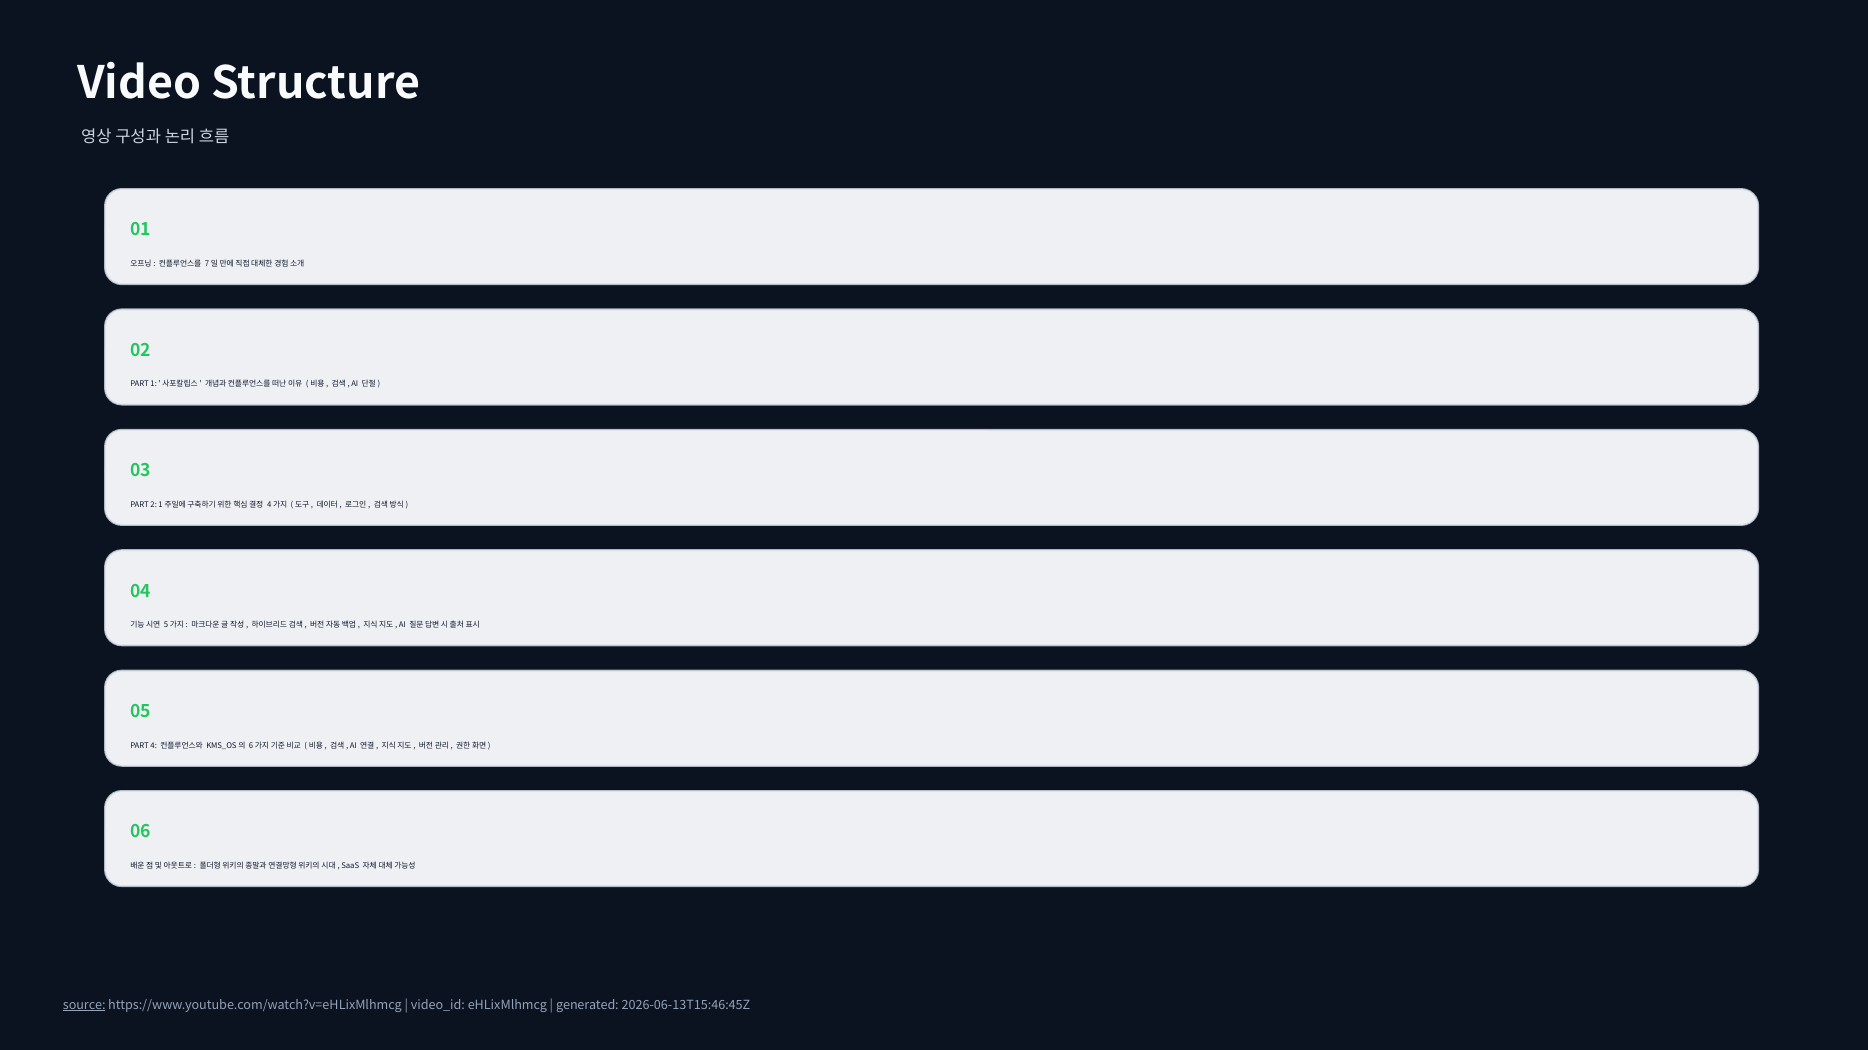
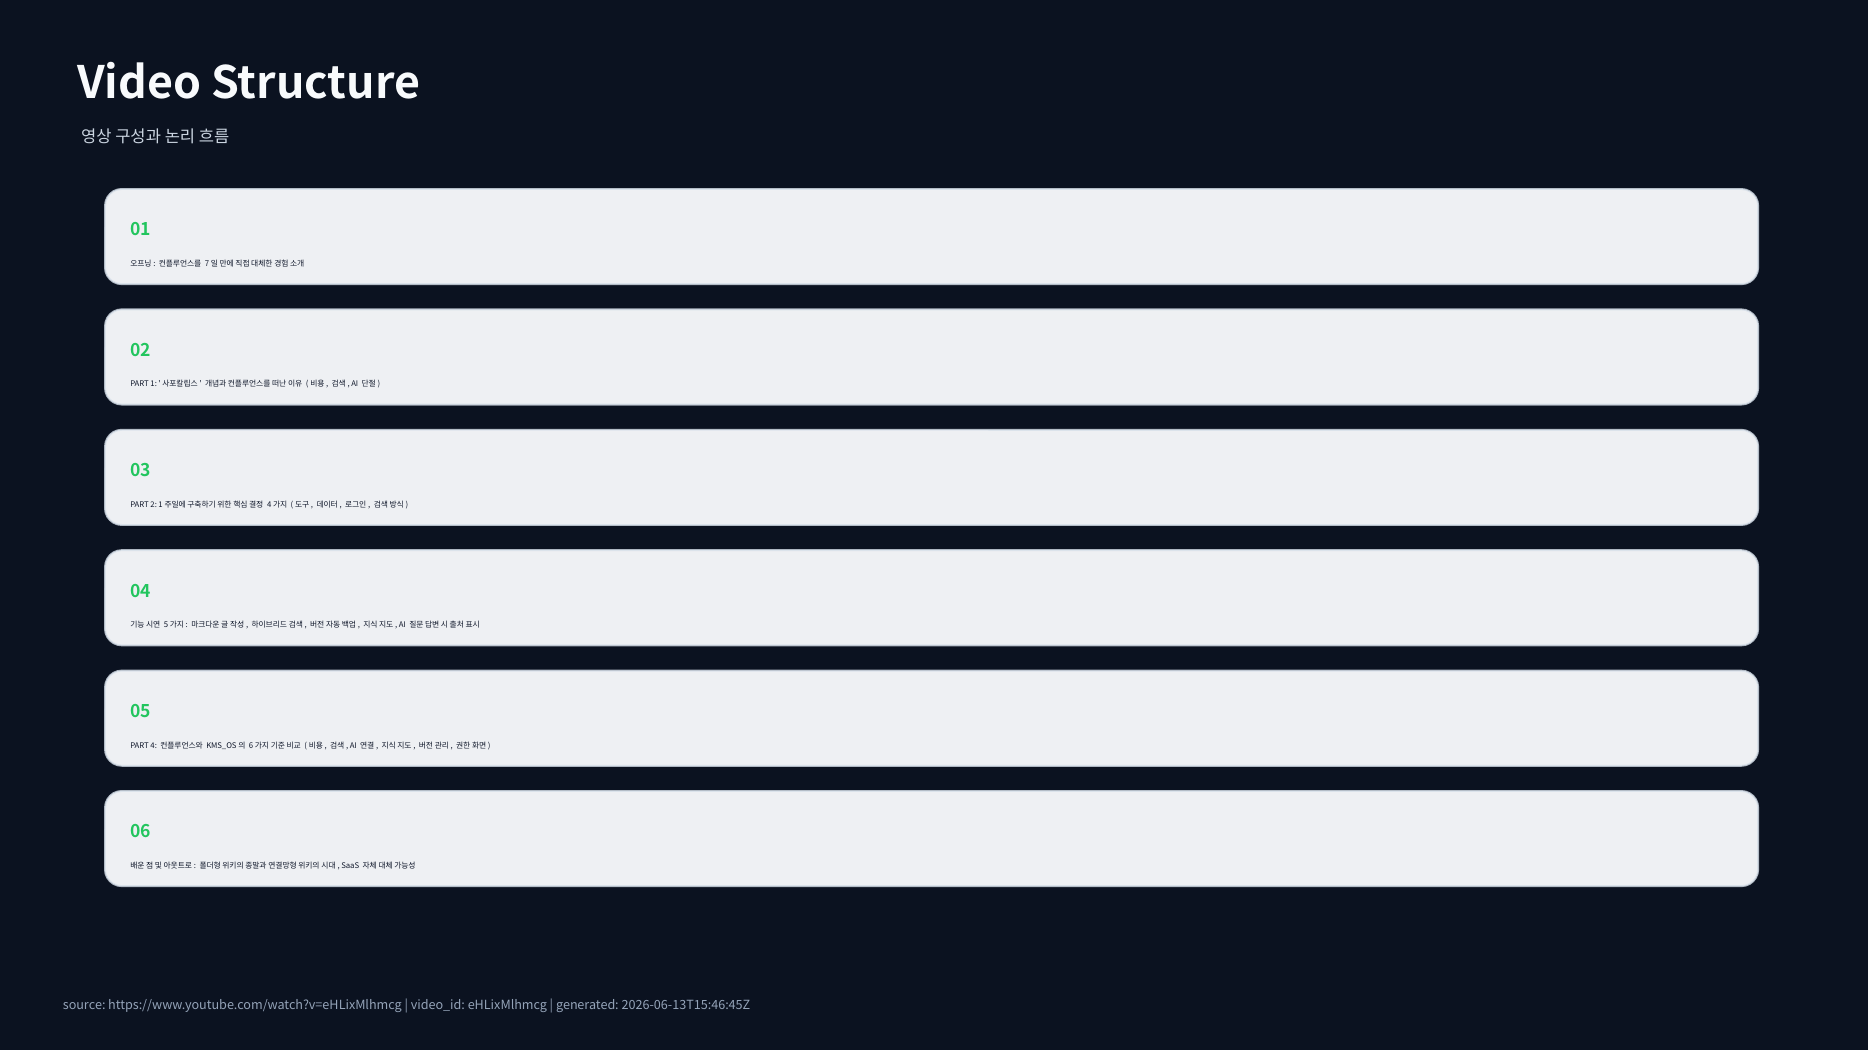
source underline: present -> none (84, 1006)
